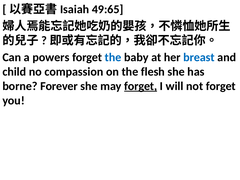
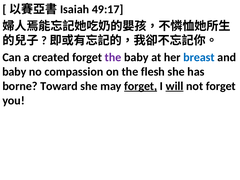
49:65: 49:65 -> 49:17 (108, 9)
powers: powers -> created (51, 57)
the colour: blue -> purple (113, 57)
child: child -> baby (14, 72)
Forever: Forever -> Toward (59, 86)
will underline: none -> present (175, 86)
